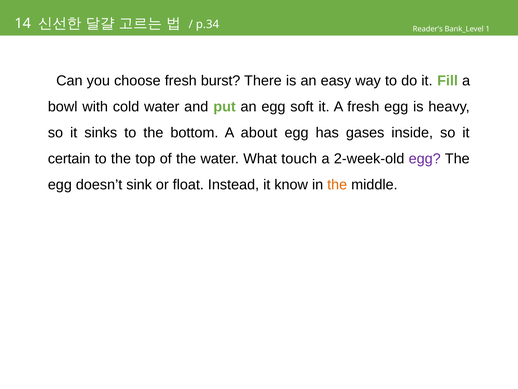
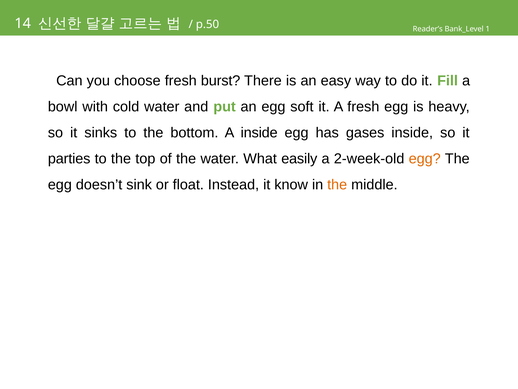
p.34: p.34 -> p.50 (207, 24)
A about: about -> inside (259, 133)
certain: certain -> parties (69, 158)
touch: touch -> easily (299, 158)
egg colour: purple -> orange (425, 158)
